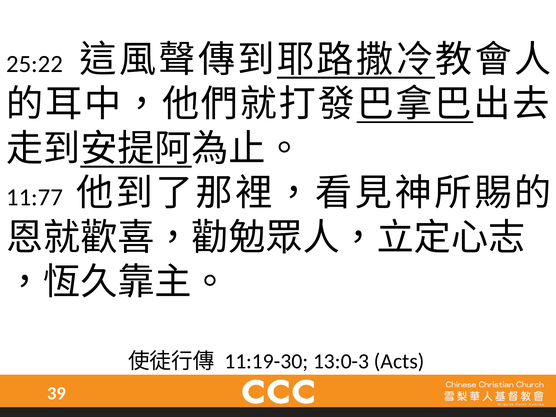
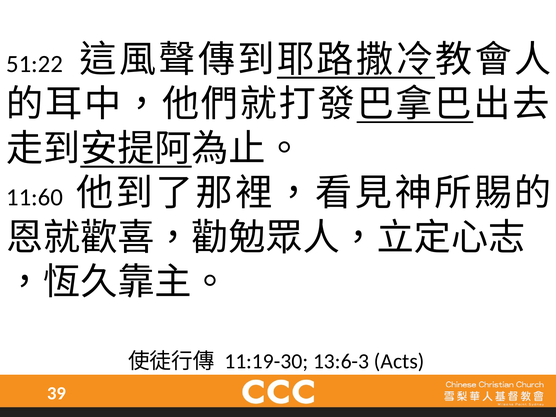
25:22: 25:22 -> 51:22 (35, 64)
11:77: 11:77 -> 11:60 (35, 197)
13:0-3: 13:0-3 -> 13:6-3 (341, 361)
